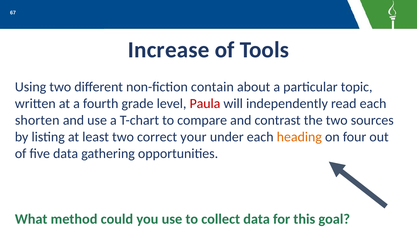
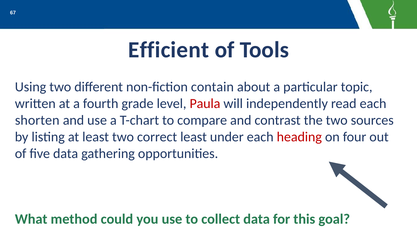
Increase: Increase -> Efficient (169, 50)
correct your: your -> least (194, 137)
heading colour: orange -> red (299, 137)
